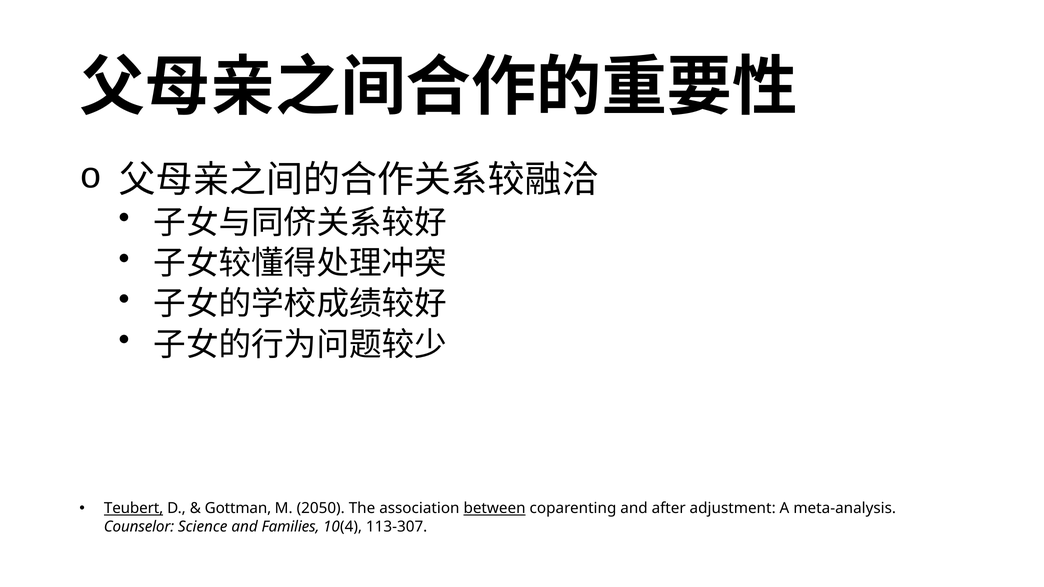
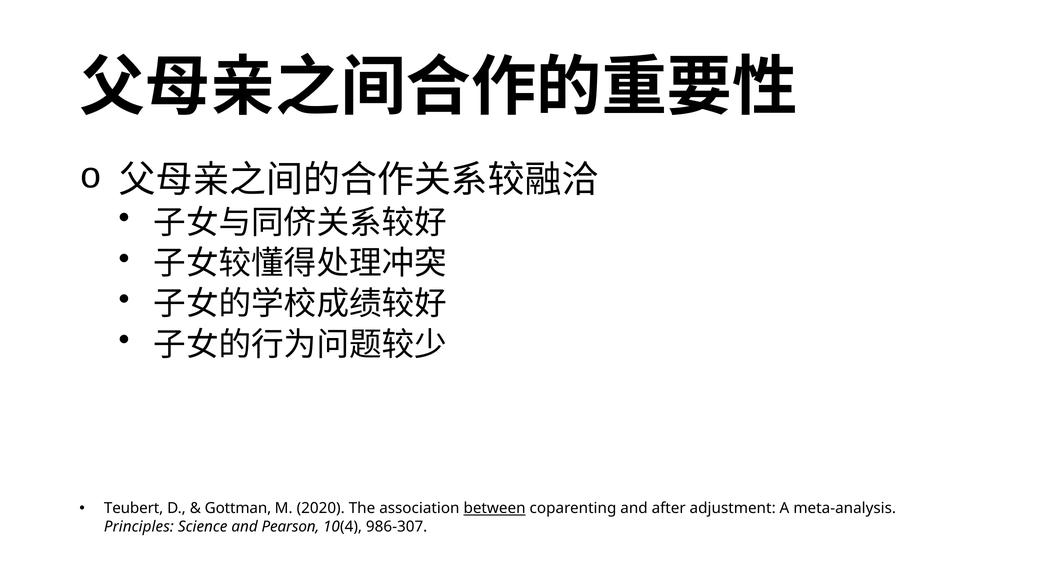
Teubert underline: present -> none (134, 509)
2050: 2050 -> 2020 (321, 509)
Counselor: Counselor -> Principles (139, 527)
Families: Families -> Pearson (290, 527)
113-307: 113-307 -> 986-307 (397, 527)
